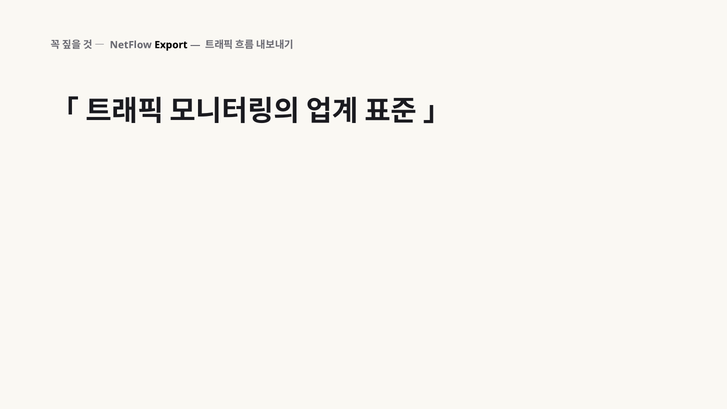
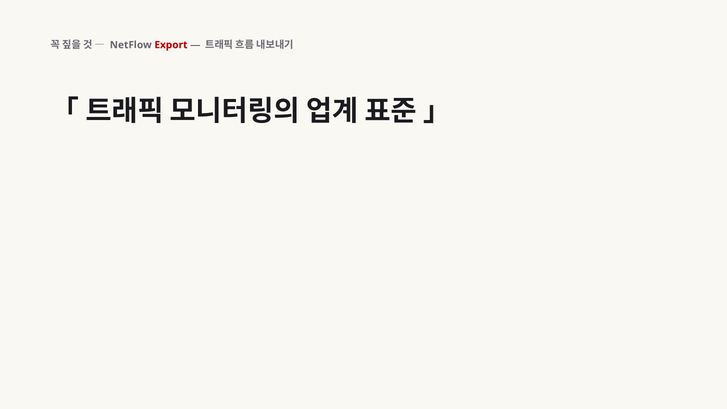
Export colour: black -> red (171, 45)
